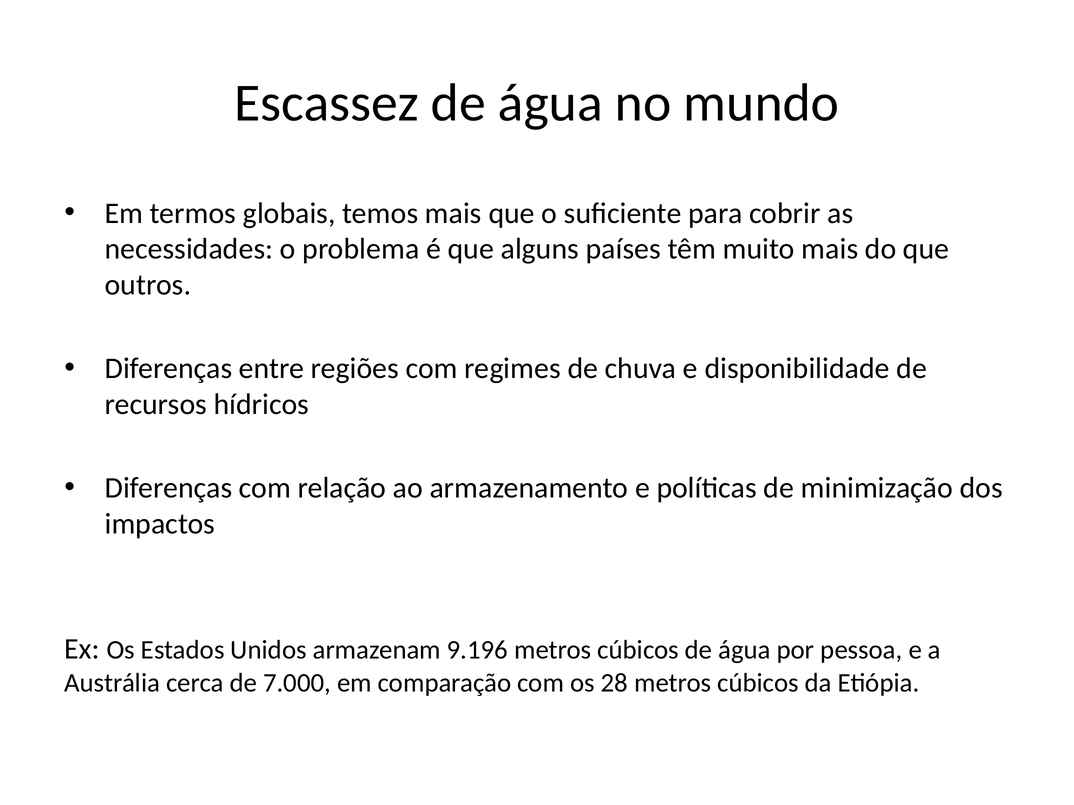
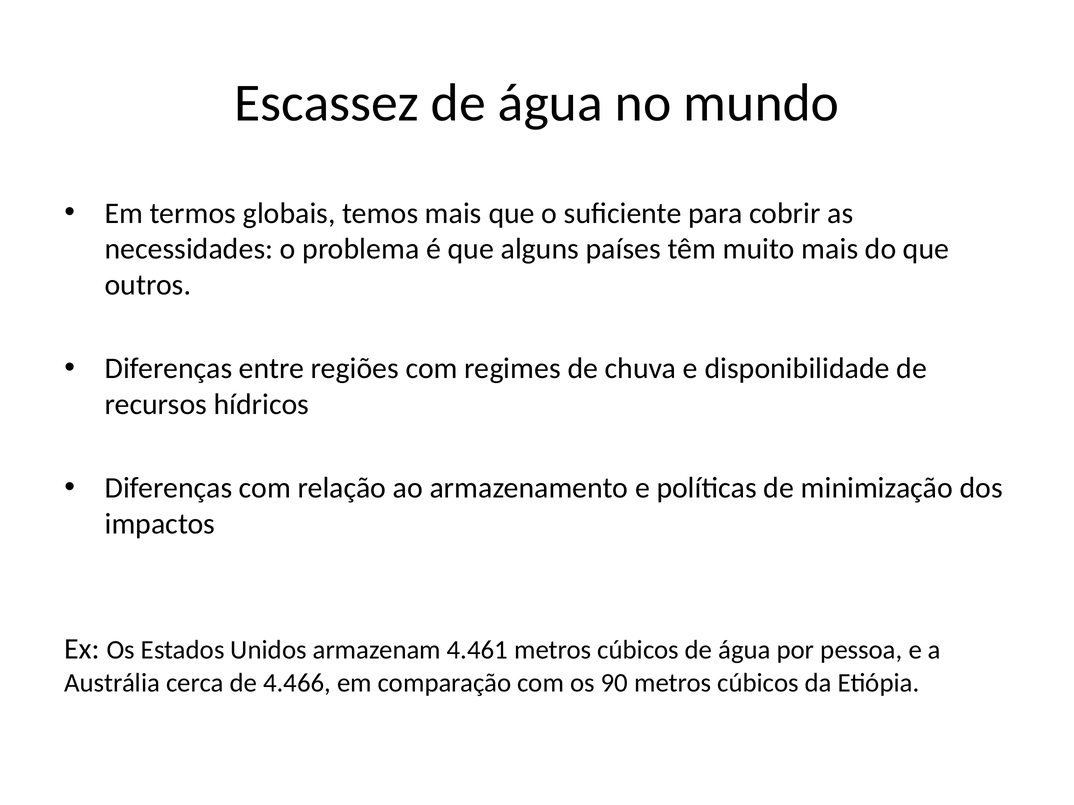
9.196: 9.196 -> 4.461 (477, 651)
7.000: 7.000 -> 4.466 (297, 683)
28: 28 -> 90 (614, 683)
